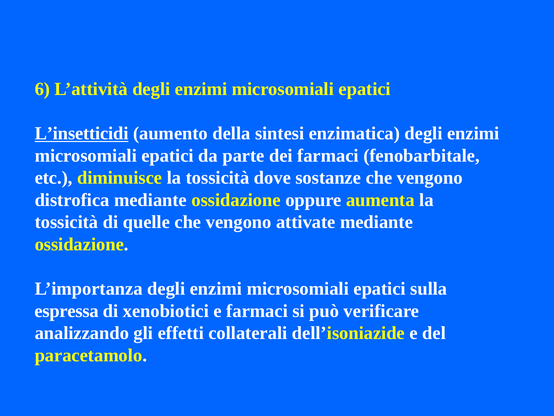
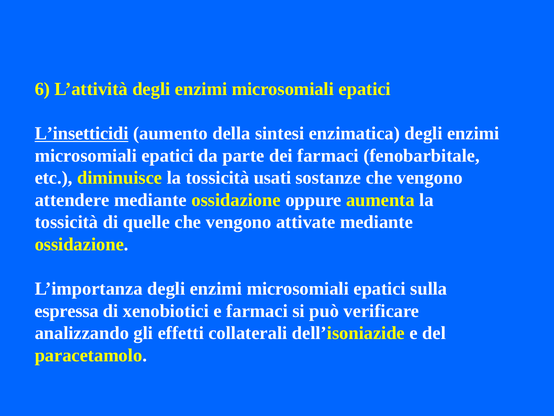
dove: dove -> usati (273, 178)
distrofica: distrofica -> attendere (72, 200)
